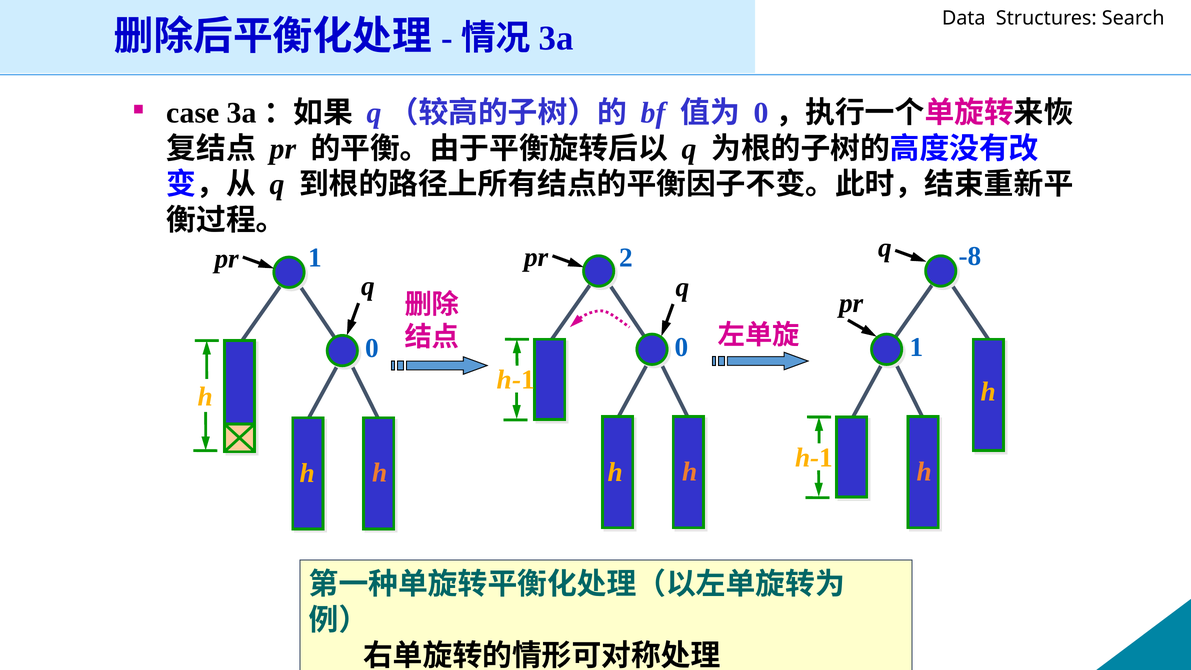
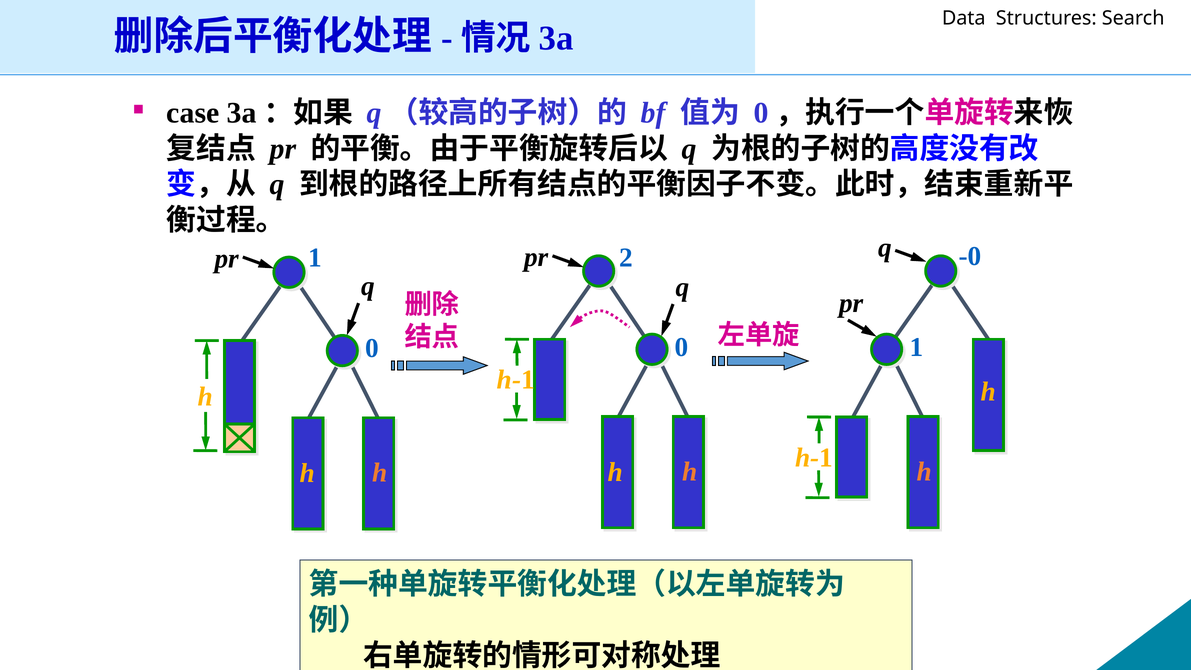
-8: -8 -> -0 (970, 256)
